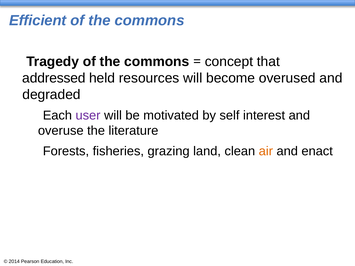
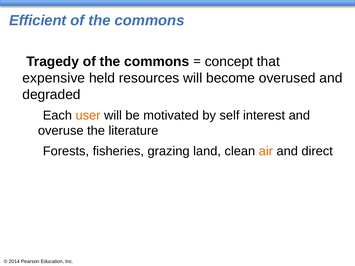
addressed: addressed -> expensive (54, 78)
user colour: purple -> orange (88, 116)
enact: enact -> direct (317, 151)
